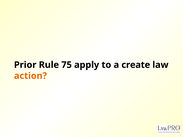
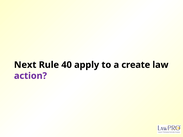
Prior: Prior -> Next (25, 65)
75: 75 -> 40 (67, 65)
action colour: orange -> purple (30, 76)
